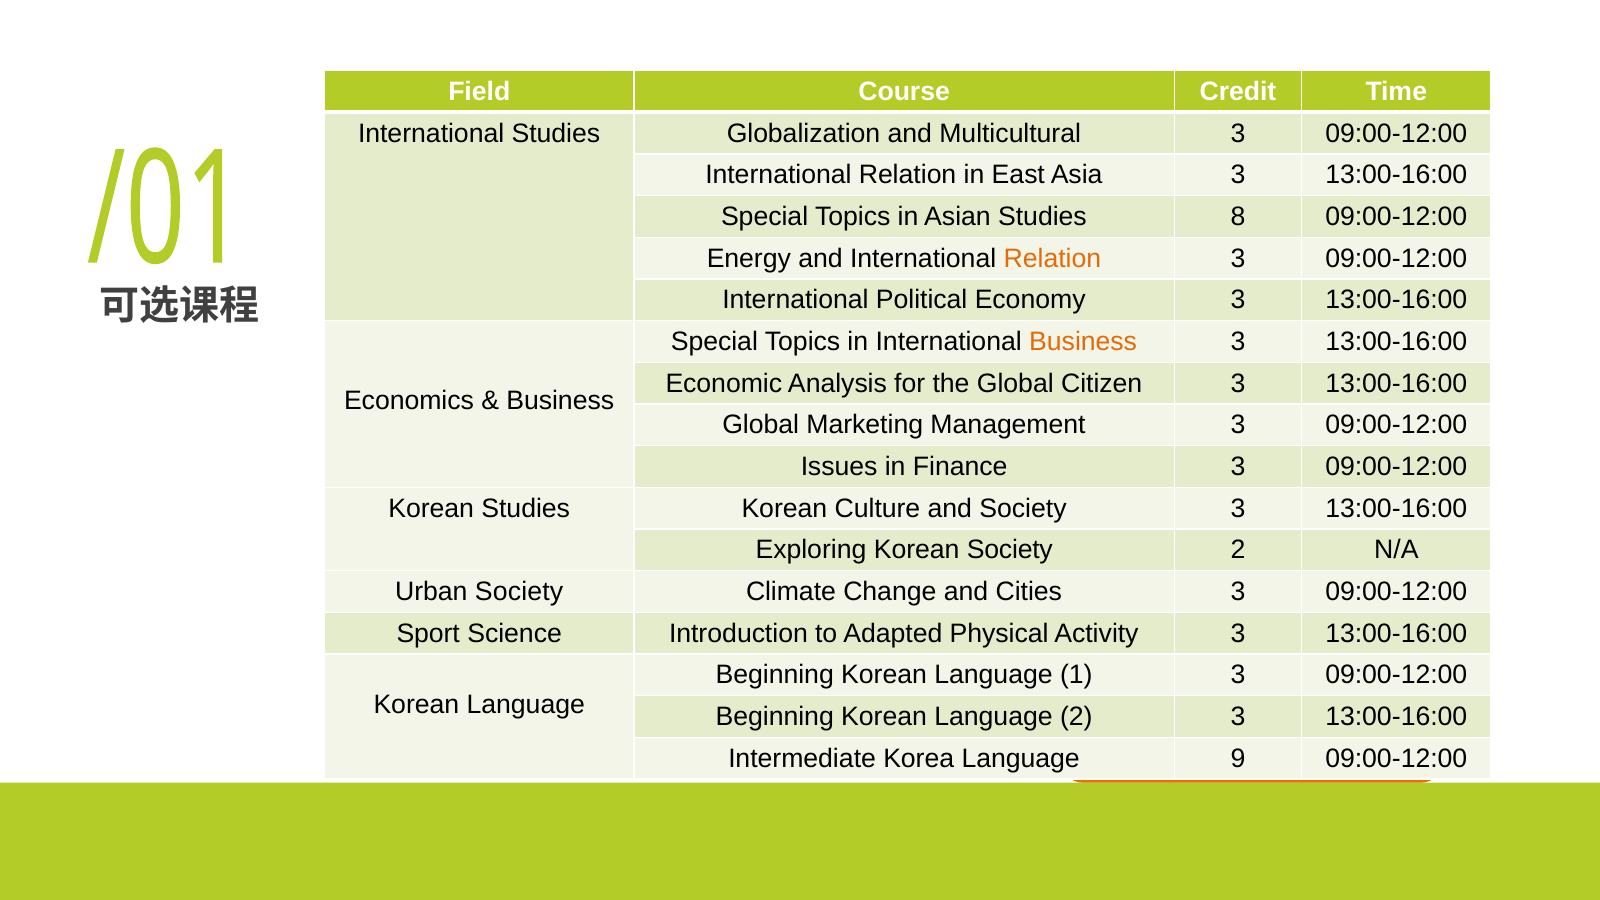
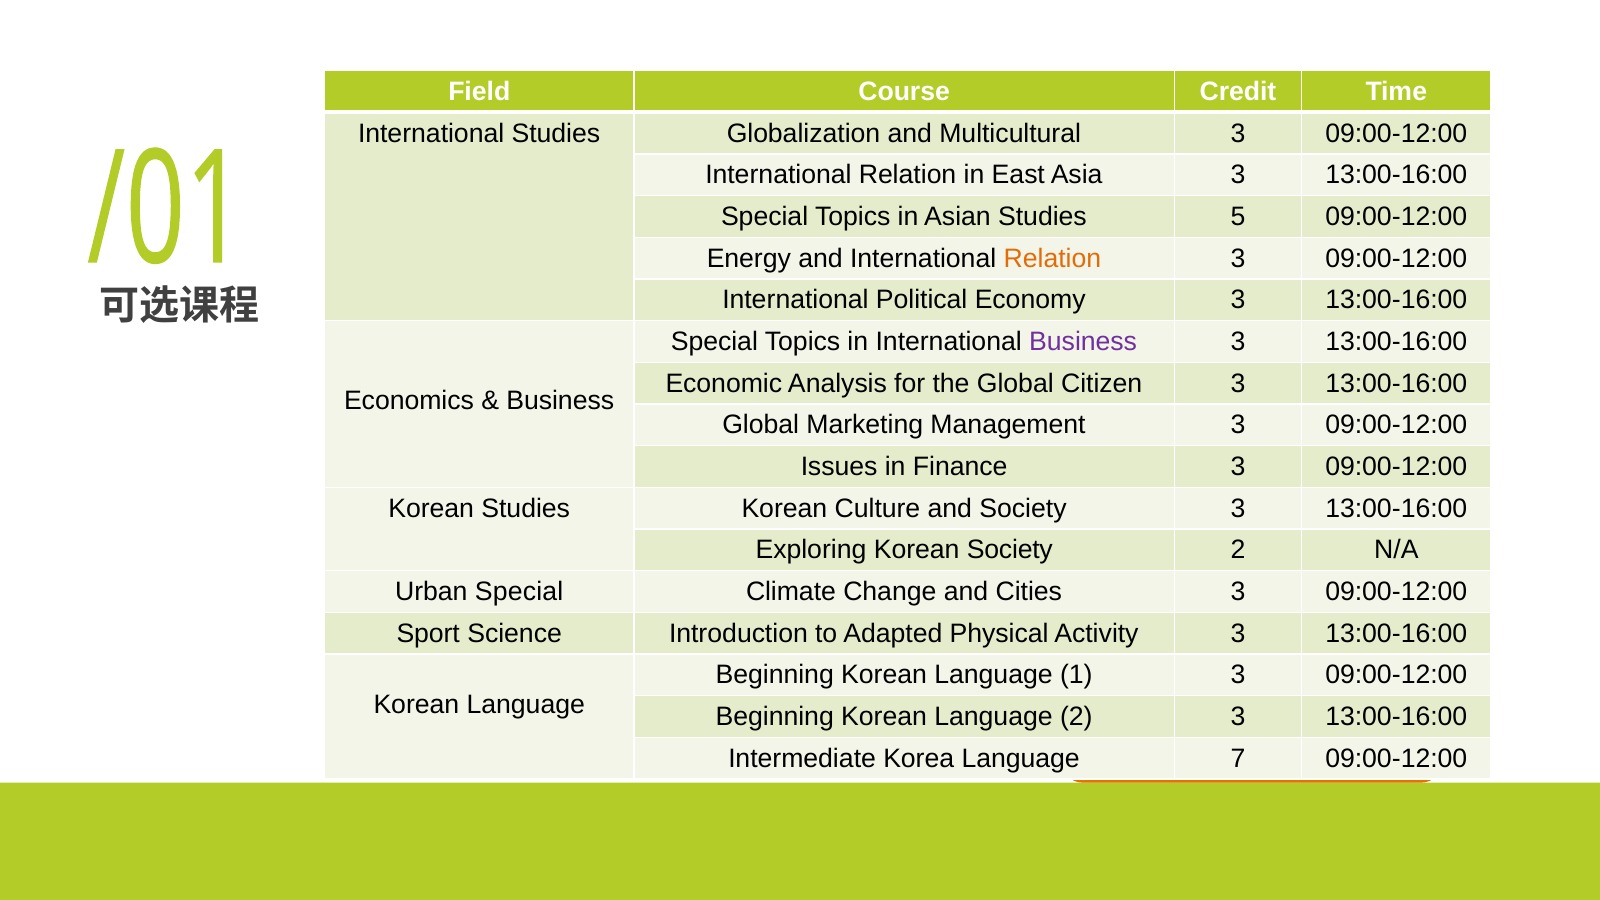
8: 8 -> 5 (1238, 217)
Business colour: orange -> purple (1083, 342)
Urban Society: Society -> Special (519, 592)
9: 9 -> 7 (1238, 758)
